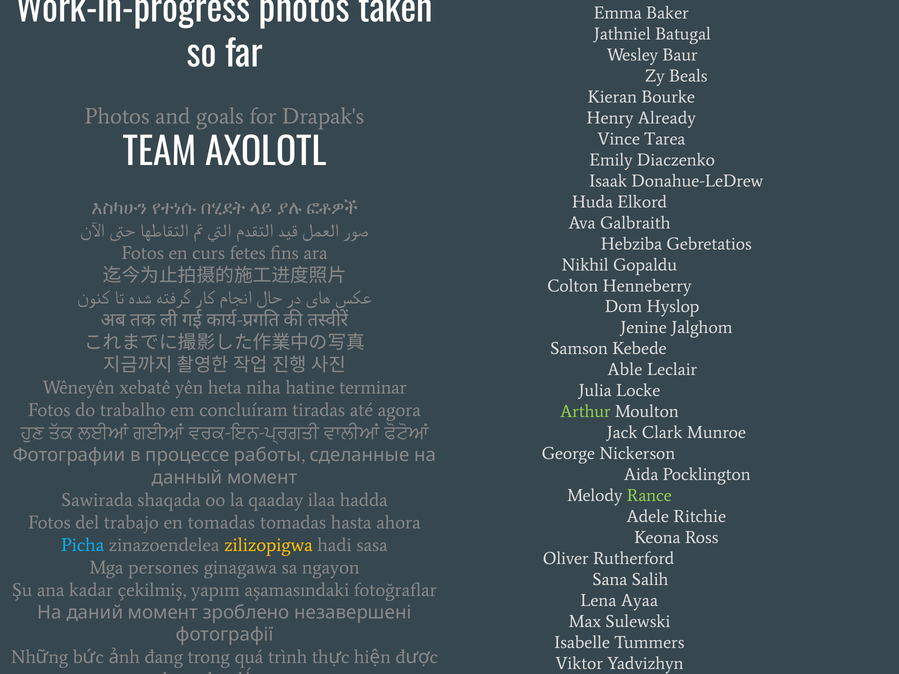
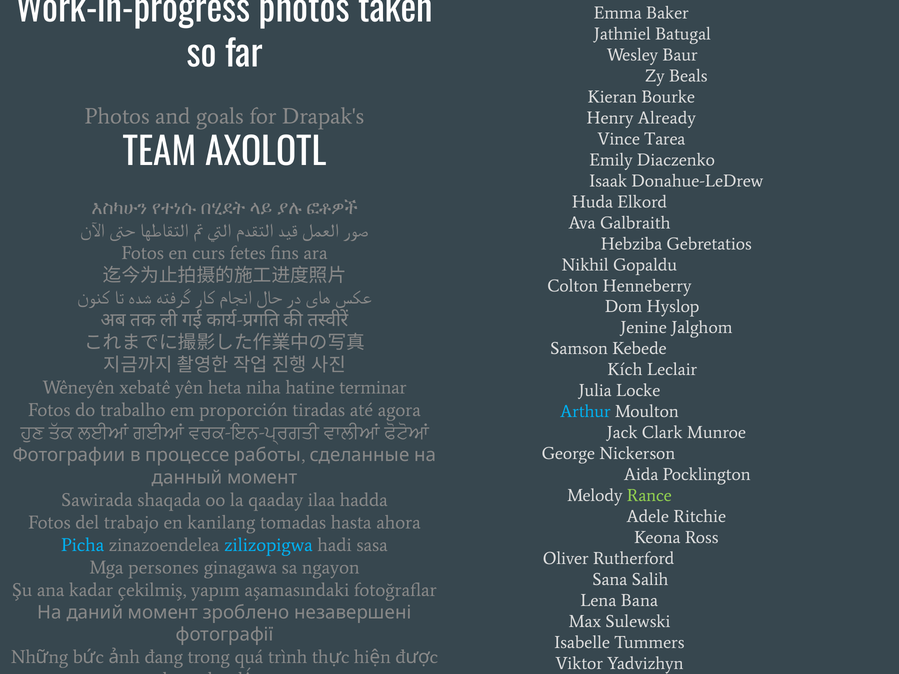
Able: Able -> Kích (625, 370)
concluíram: concluíram -> proporción (243, 410)
Arthur colour: light green -> light blue (585, 412)
en tomadas: tomadas -> kanilang (221, 523)
zilizopigwa colour: yellow -> light blue (269, 545)
Ayaa: Ayaa -> Bana (639, 601)
